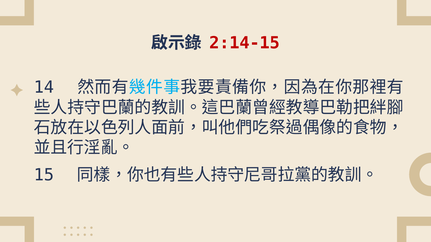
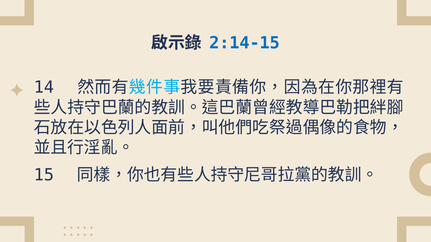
2:14-15 colour: red -> blue (244, 43)
